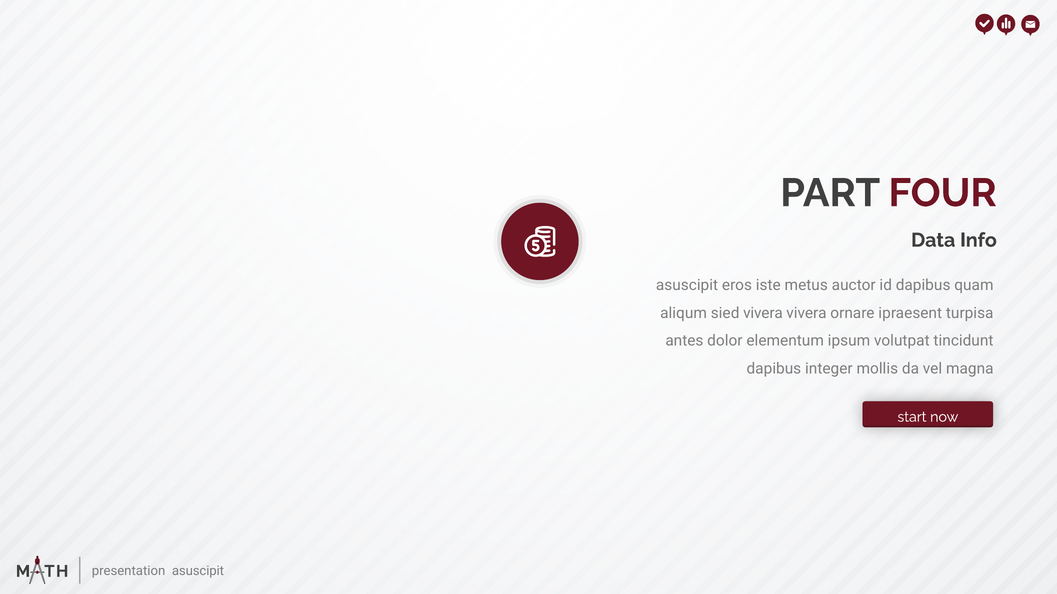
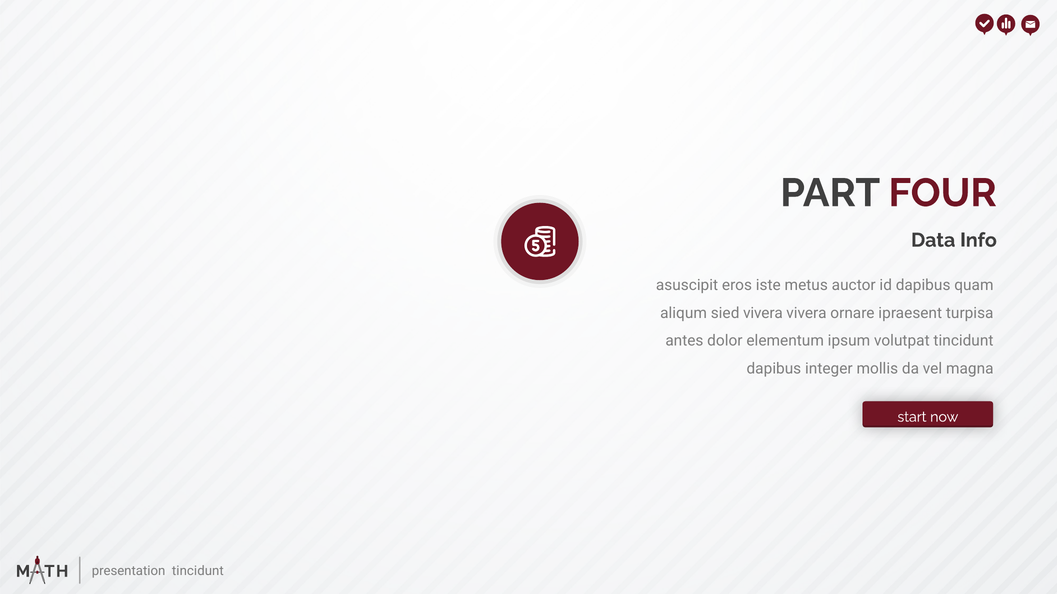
presentation asuscipit: asuscipit -> tincidunt (198, 572)
